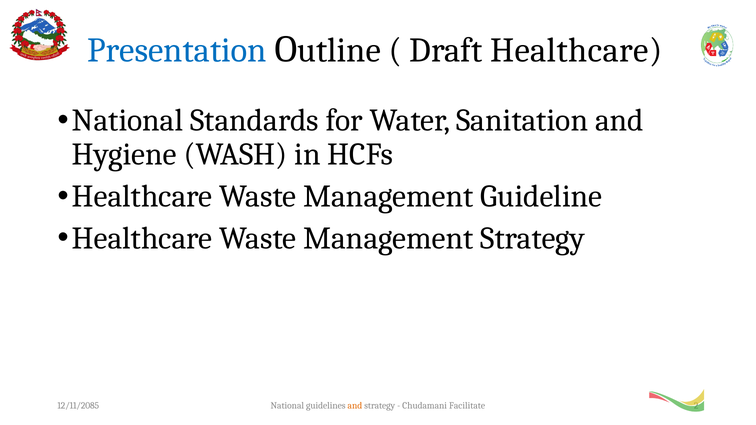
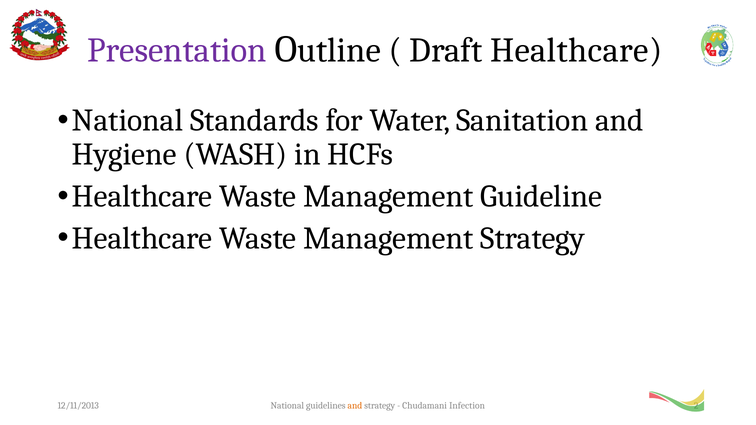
Presentation colour: blue -> purple (177, 50)
12/11/2085: 12/11/2085 -> 12/11/2013 (78, 406)
Facilitate: Facilitate -> Infection (467, 406)
